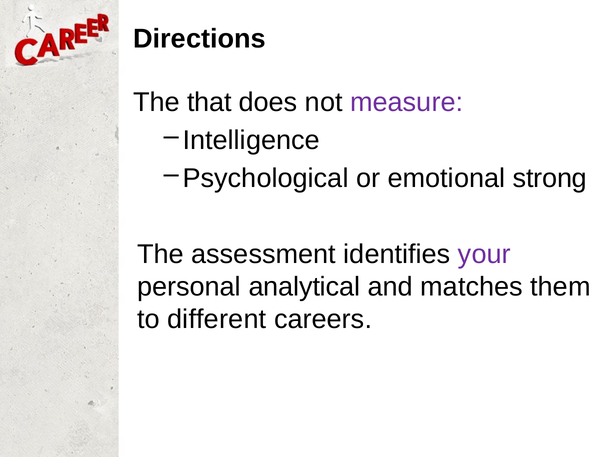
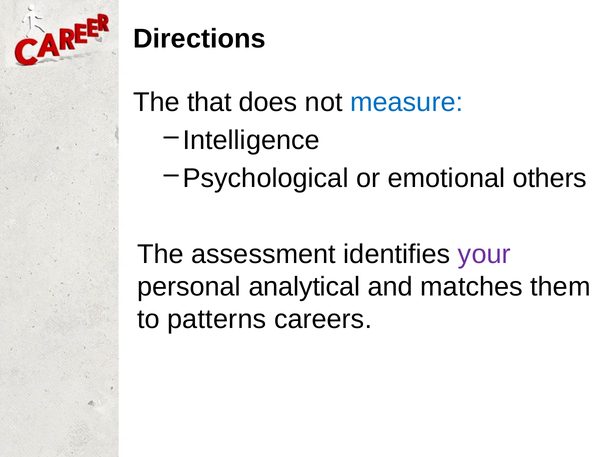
measure colour: purple -> blue (407, 103)
strong: strong -> others (550, 178)
different: different -> patterns (217, 320)
